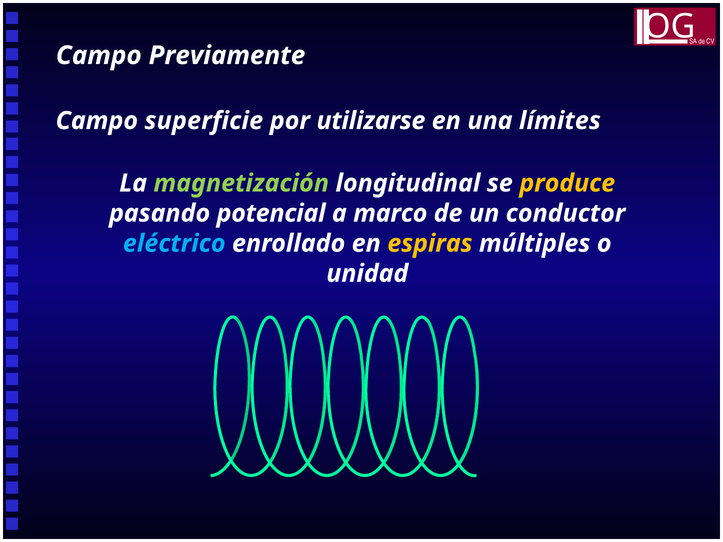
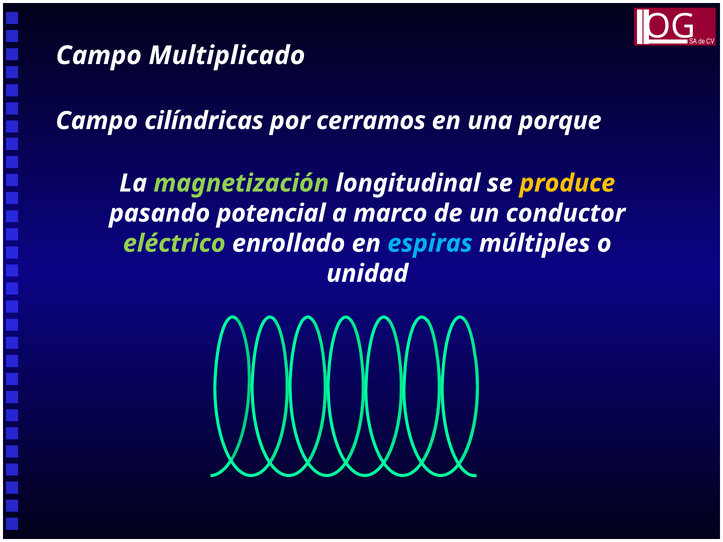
Previamente: Previamente -> Multiplicado (227, 55)
superficie: superficie -> cilíndricas (204, 121)
utilizarse: utilizarse -> cerramos (371, 121)
límites: límites -> porque (560, 121)
eléctrico colour: light blue -> light green (174, 244)
espiras colour: yellow -> light blue (430, 244)
